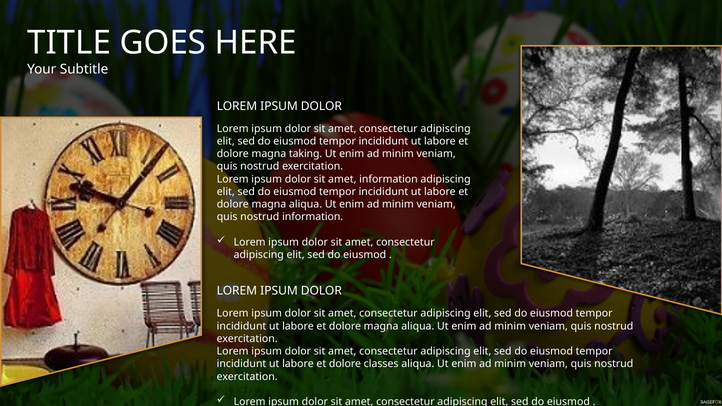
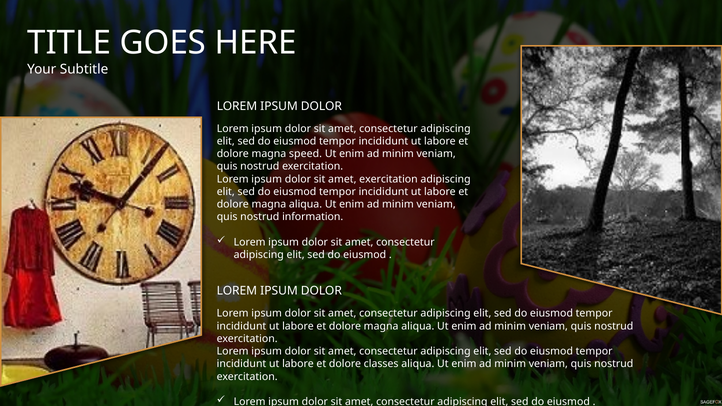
taking: taking -> speed (306, 154)
amet information: information -> exercitation (388, 179)
